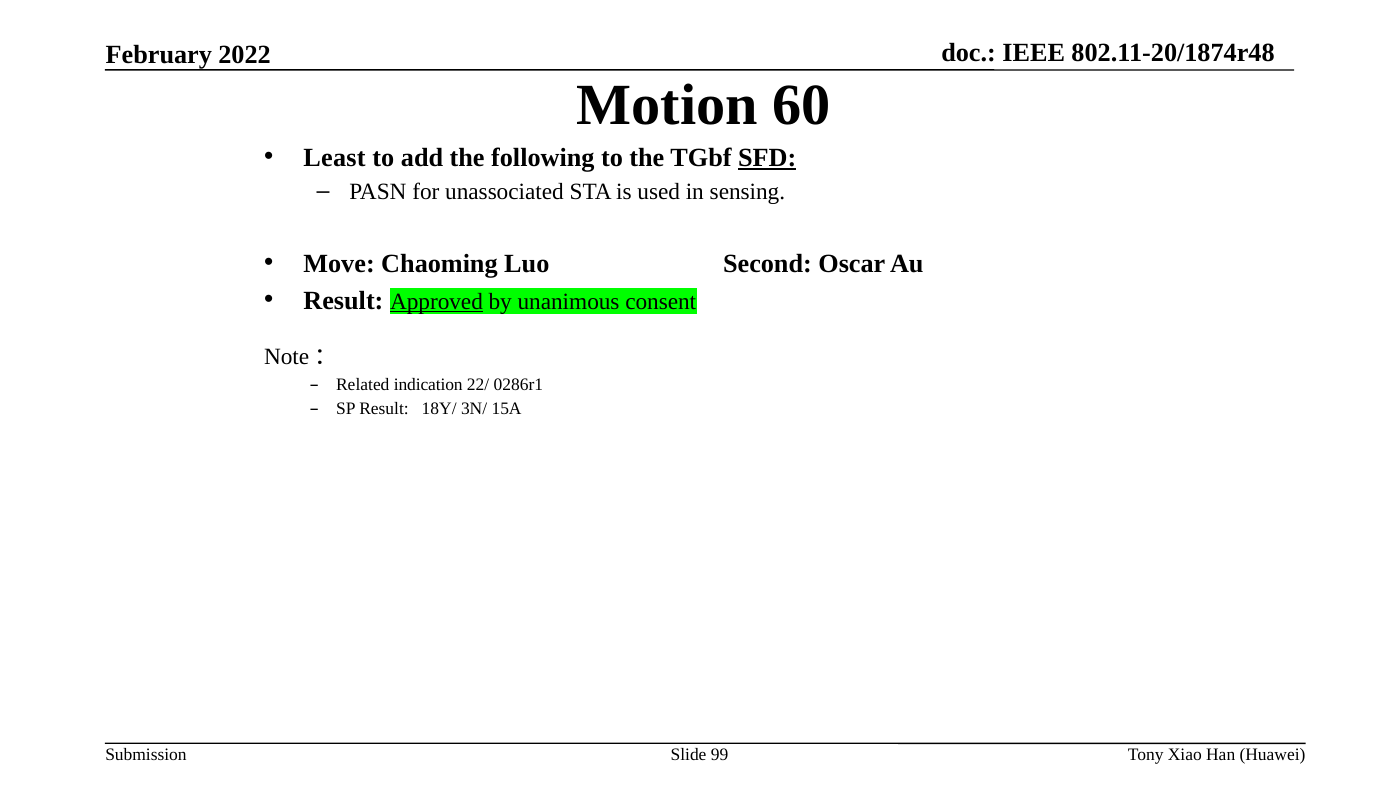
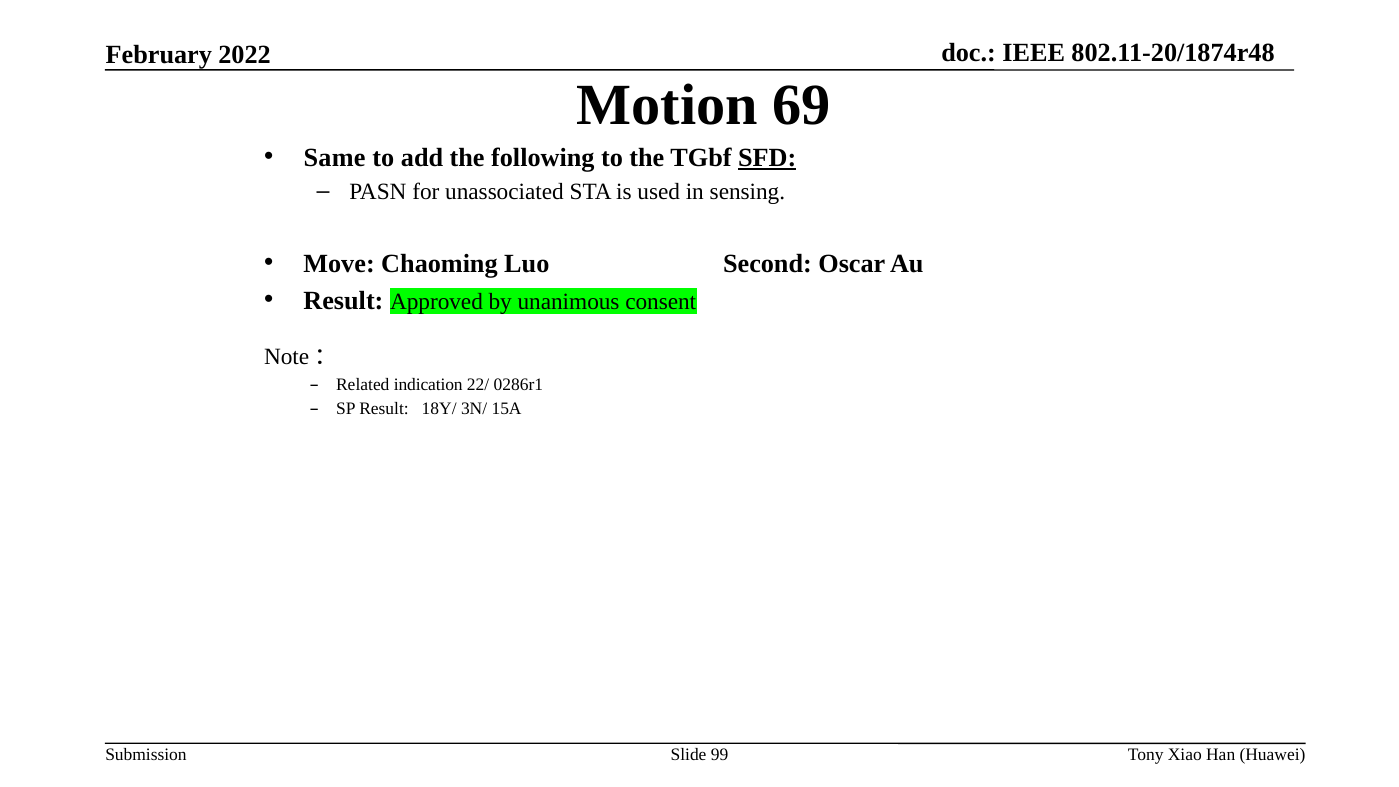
60: 60 -> 69 (802, 106)
Least: Least -> Same (335, 158)
Approved underline: present -> none (436, 301)
